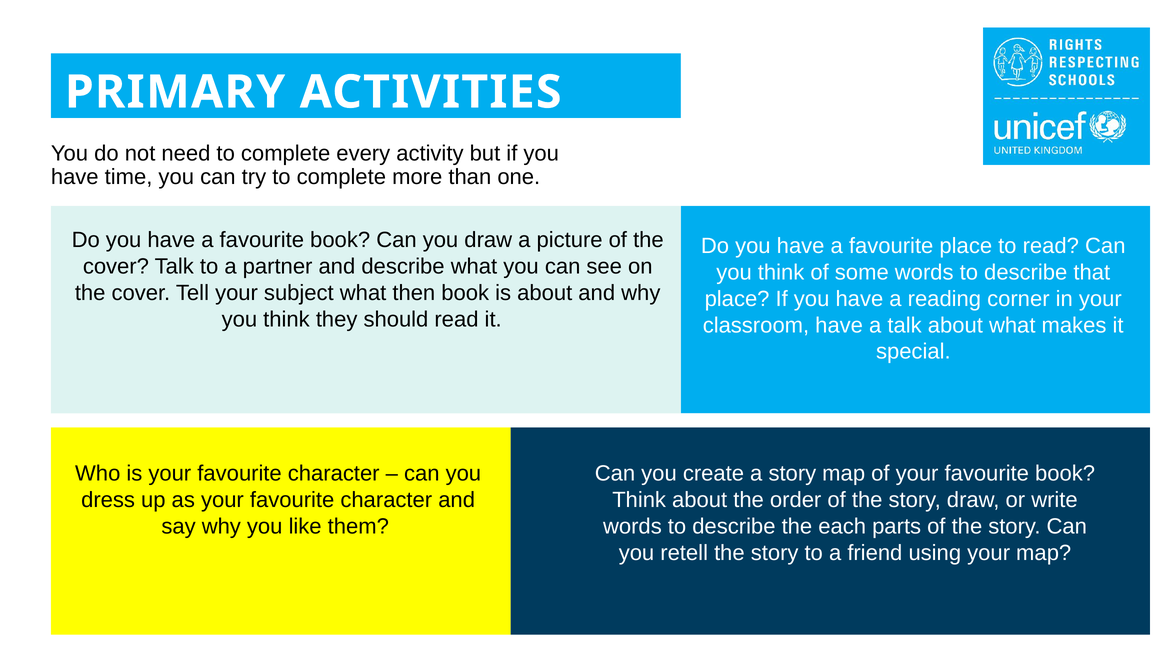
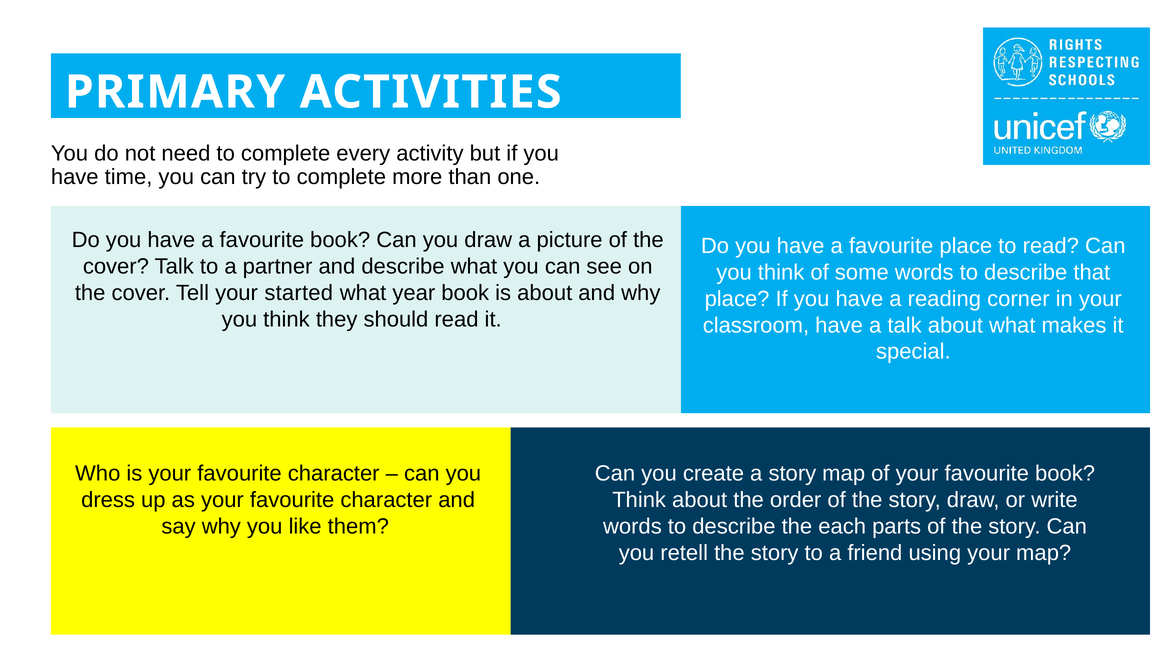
subject: subject -> started (299, 293)
then: then -> year (414, 293)
